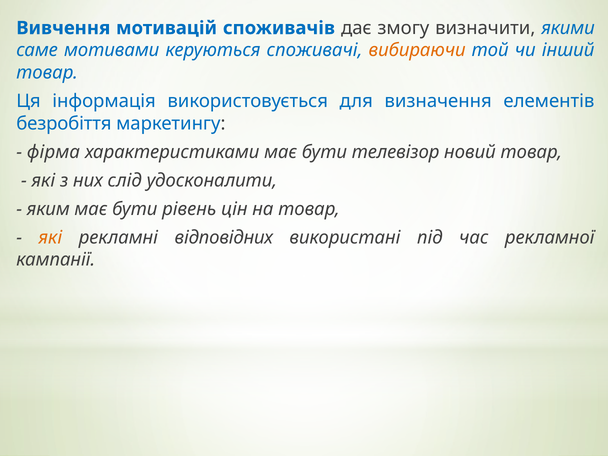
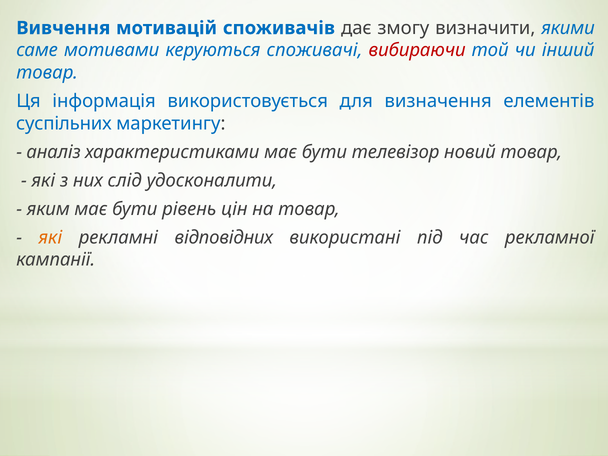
вибираючи colour: orange -> red (417, 50)
безробіття: безробіття -> суспільних (64, 123)
фірма: фірма -> аналіз (54, 152)
